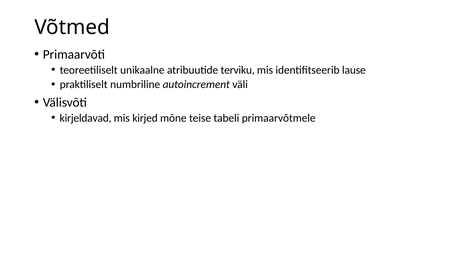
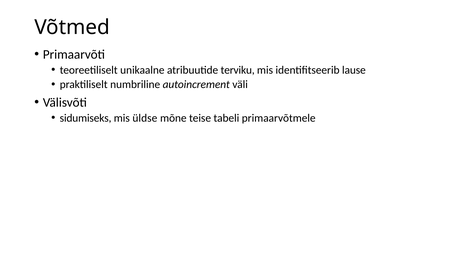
kirjeldavad: kirjeldavad -> sidumiseks (86, 118)
kirjed: kirjed -> üldse (145, 118)
